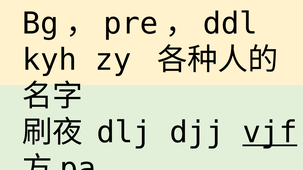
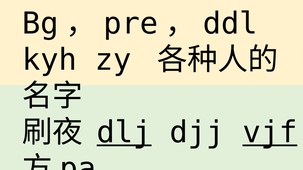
dlj underline: none -> present (124, 133)
